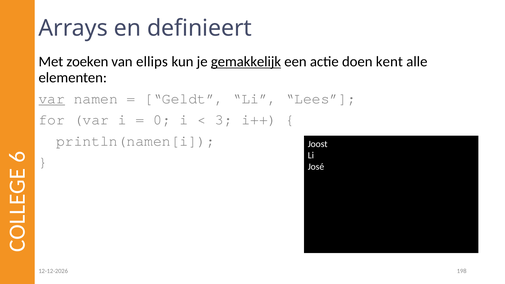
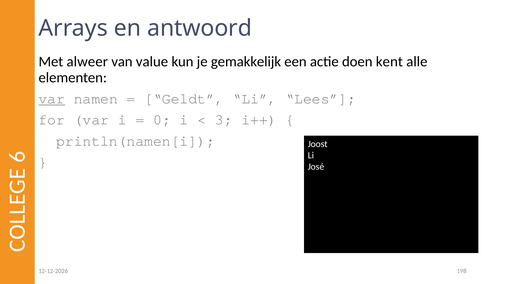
definieert: definieert -> antwoord (200, 28)
zoeken: zoeken -> alweer (87, 62)
ellips: ellips -> value (152, 62)
gemakkelijk underline: present -> none (246, 62)
